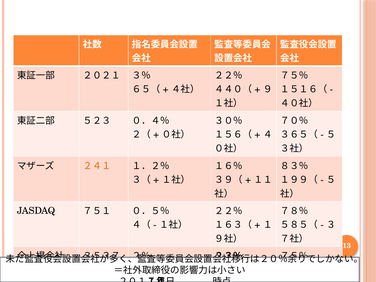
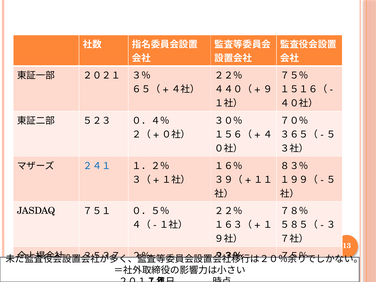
２４１ colour: orange -> blue (97, 166)
